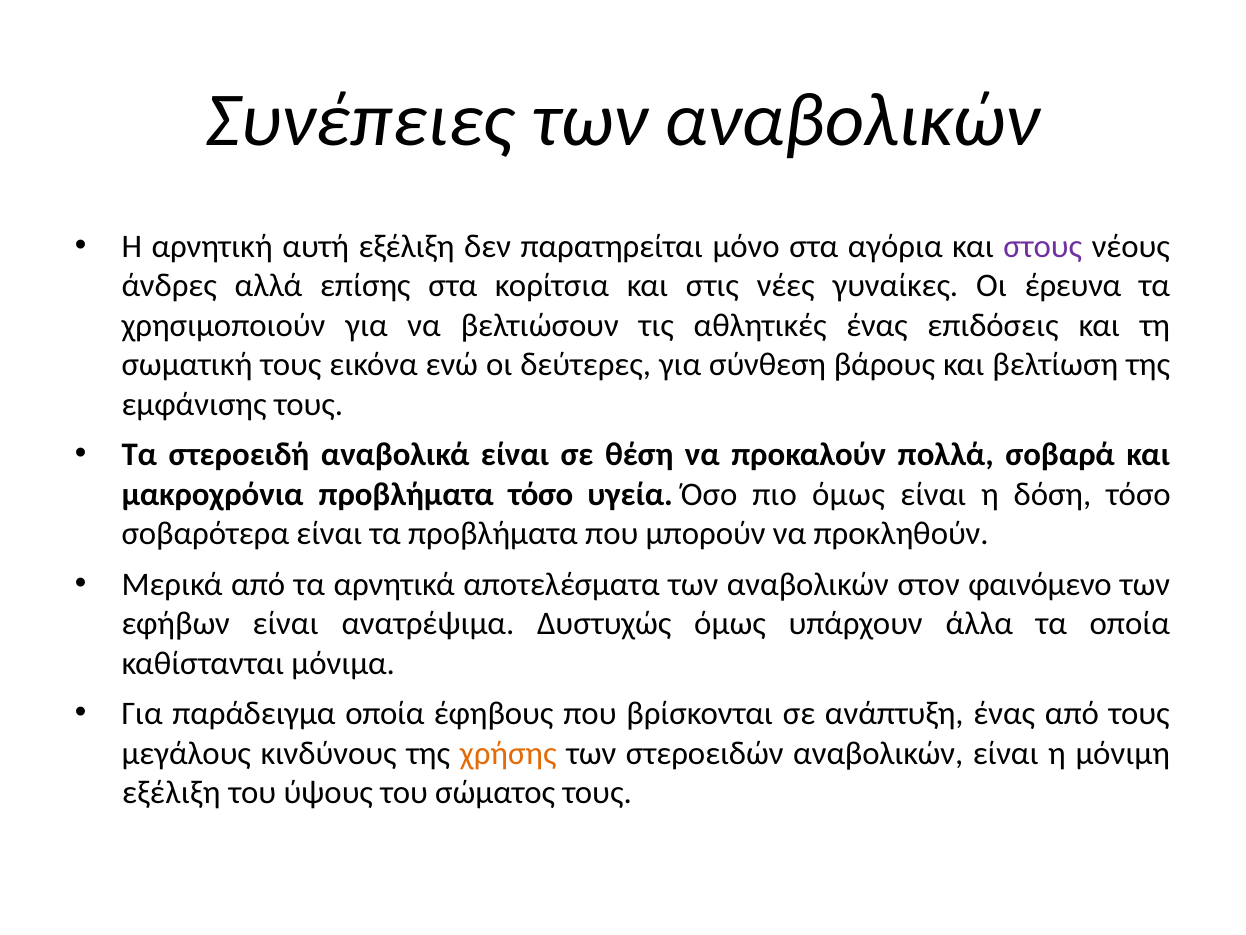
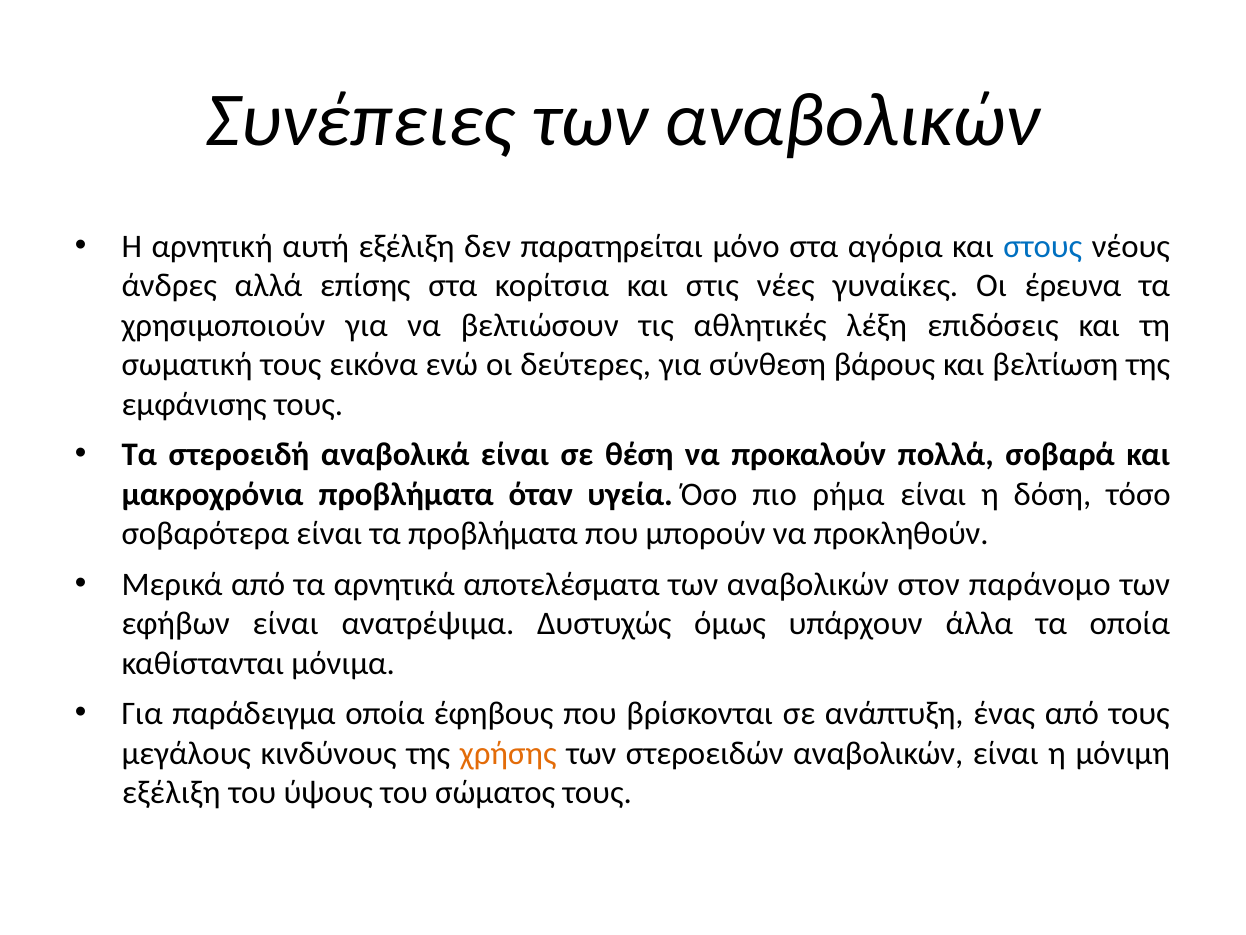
στους colour: purple -> blue (1043, 246)
αθλητικές ένας: ένας -> λέξη (877, 325)
προβλήματα τόσο: τόσο -> όταν (541, 494)
πιο όμως: όμως -> ρήμα (848, 494)
φαινόμενο: φαινόμενο -> παράνοµο (1040, 584)
